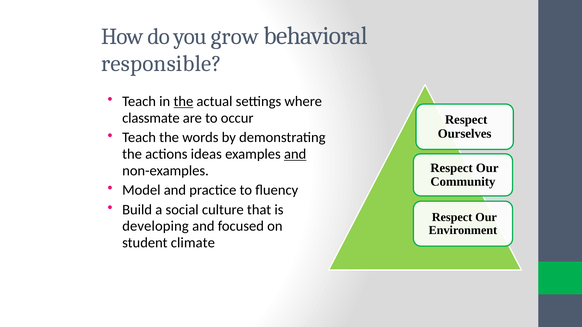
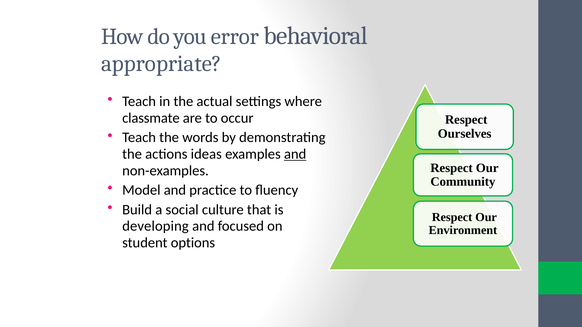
grow: grow -> error (235, 37)
responsible: responsible -> appropriate (161, 64)
the underline: present -> none (183, 102)
climate: climate -> options (193, 243)
